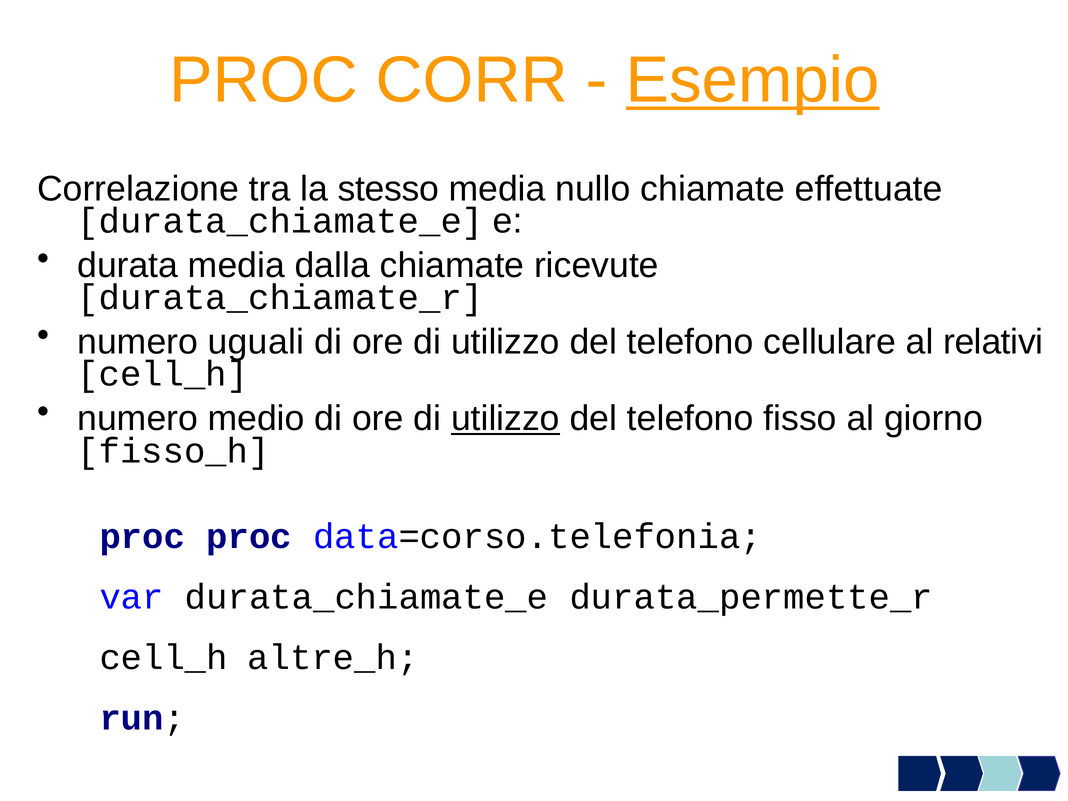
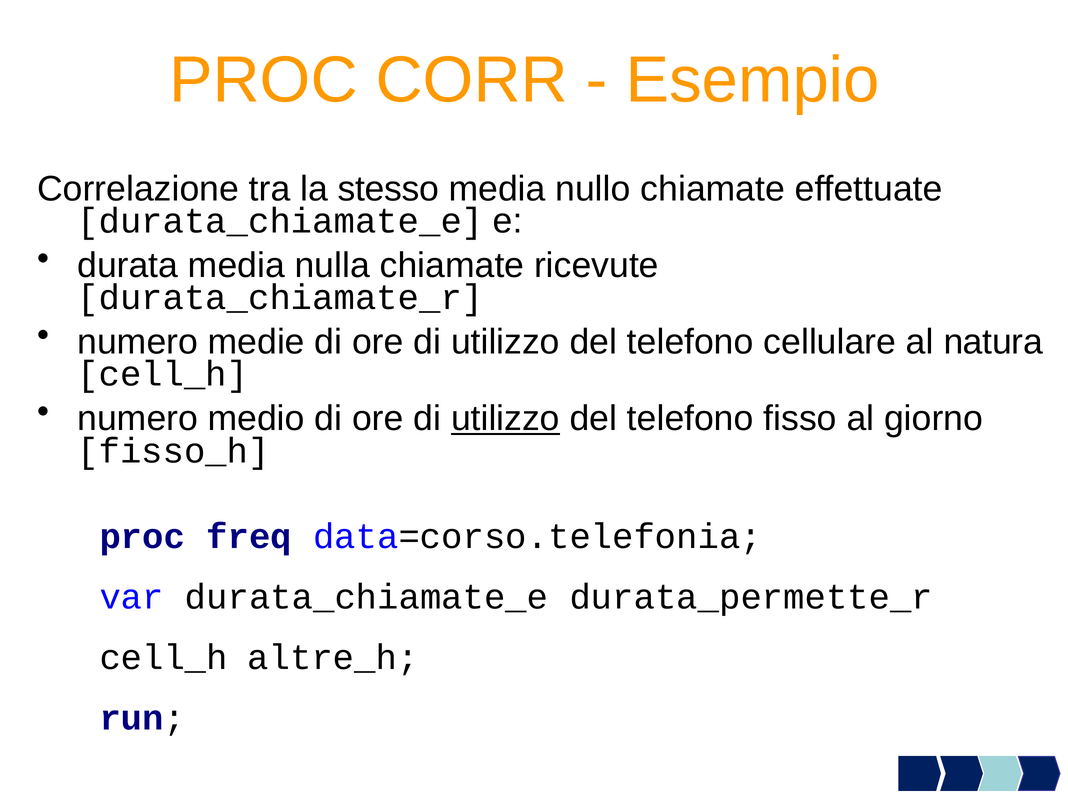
Esempio underline: present -> none (753, 80)
dalla: dalla -> nulla (332, 266)
uguali: uguali -> medie (256, 342)
relativi: relativi -> natura (993, 342)
proc proc: proc -> freq (249, 536)
